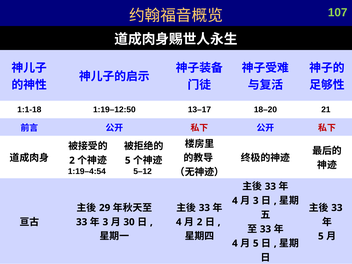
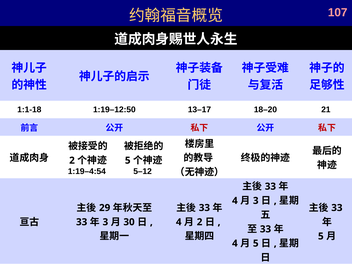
107 colour: light green -> pink (338, 13)
